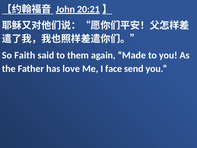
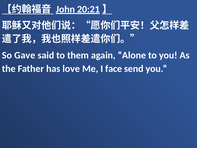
Faith: Faith -> Gave (25, 55)
Made: Made -> Alone (132, 55)
